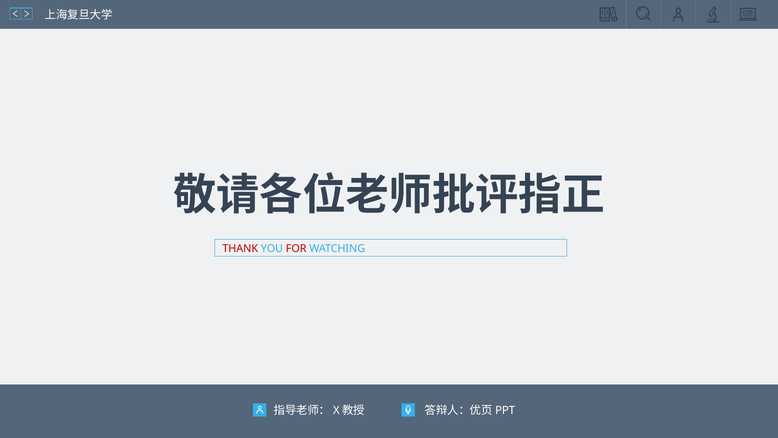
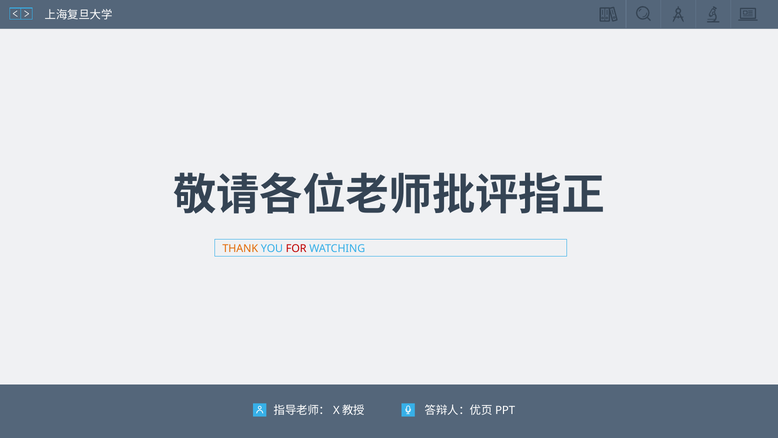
THANK colour: red -> orange (240, 248)
